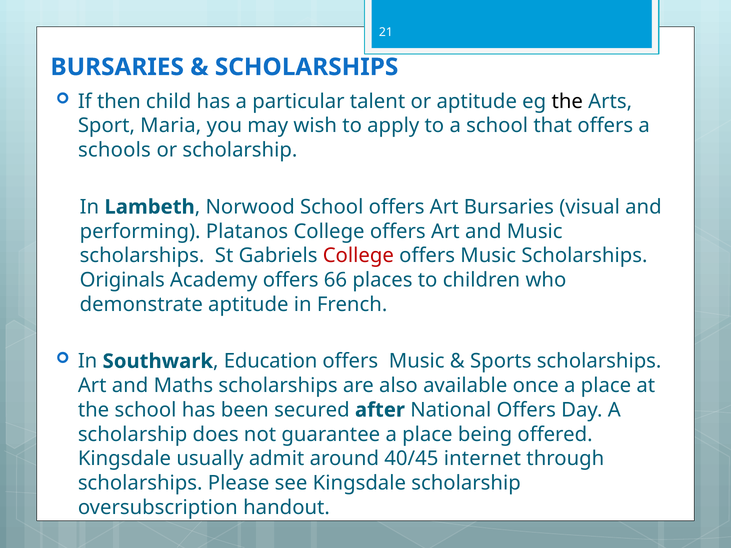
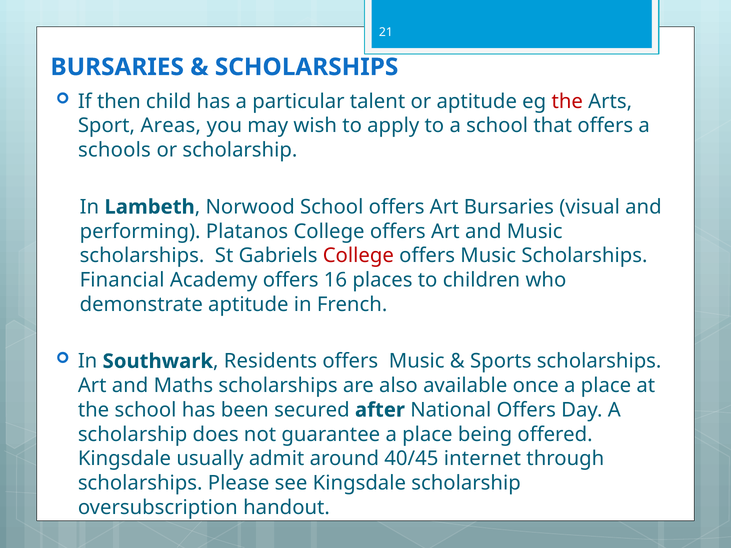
the colour: black -> red (567, 101)
Maria: Maria -> Areas (171, 126)
Originals: Originals -> Financial (122, 280)
66: 66 -> 16 (335, 280)
Education: Education -> Residents (270, 361)
